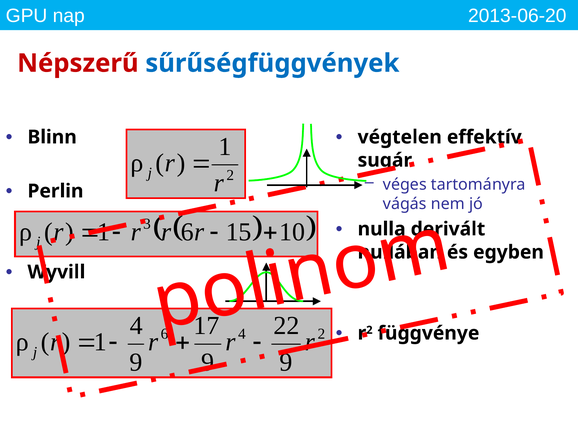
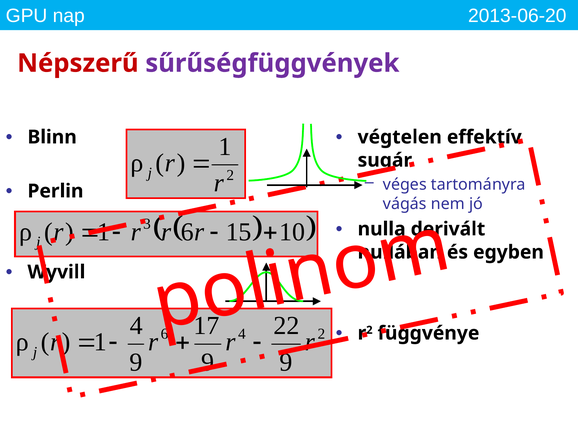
sűrűségfüggvények colour: blue -> purple (272, 63)
